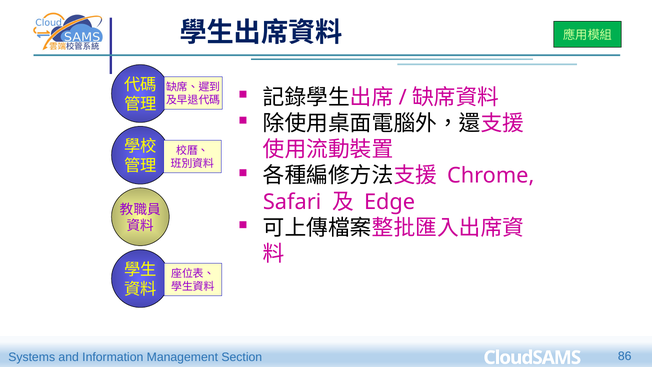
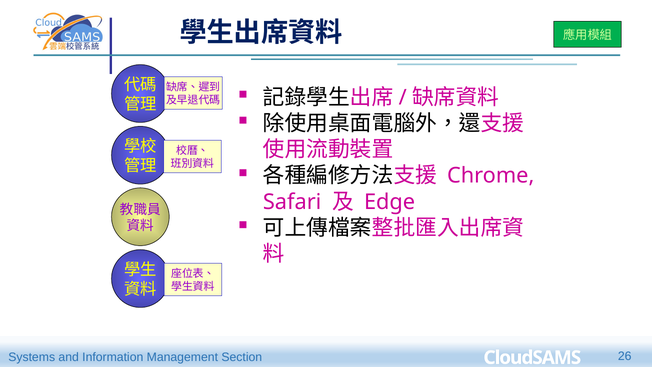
86: 86 -> 26 (625, 356)
